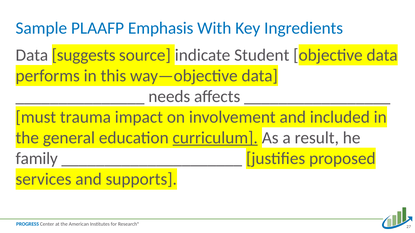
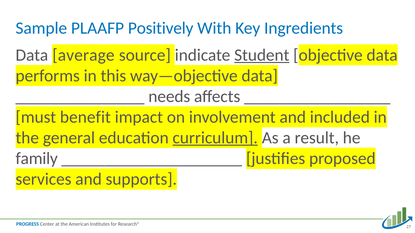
Emphasis: Emphasis -> Positively (161, 28)
suggests: suggests -> average (83, 55)
Student underline: none -> present (262, 55)
trauma: trauma -> benefit (85, 117)
